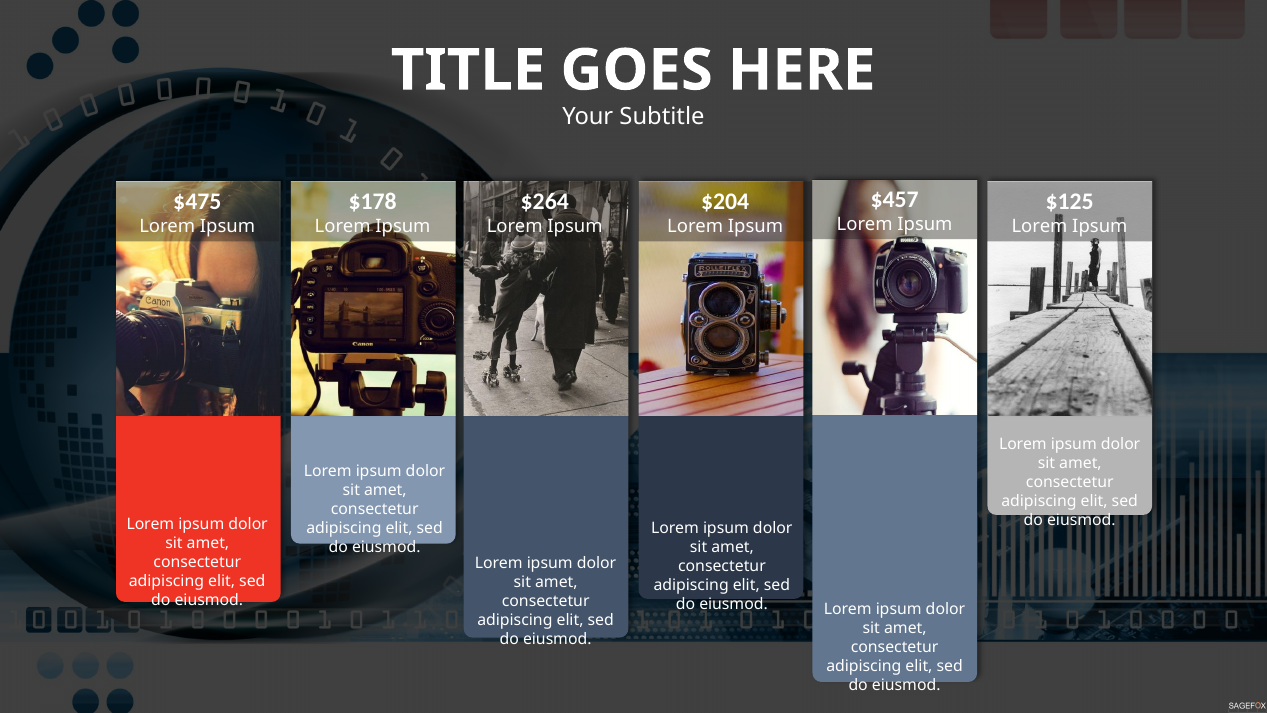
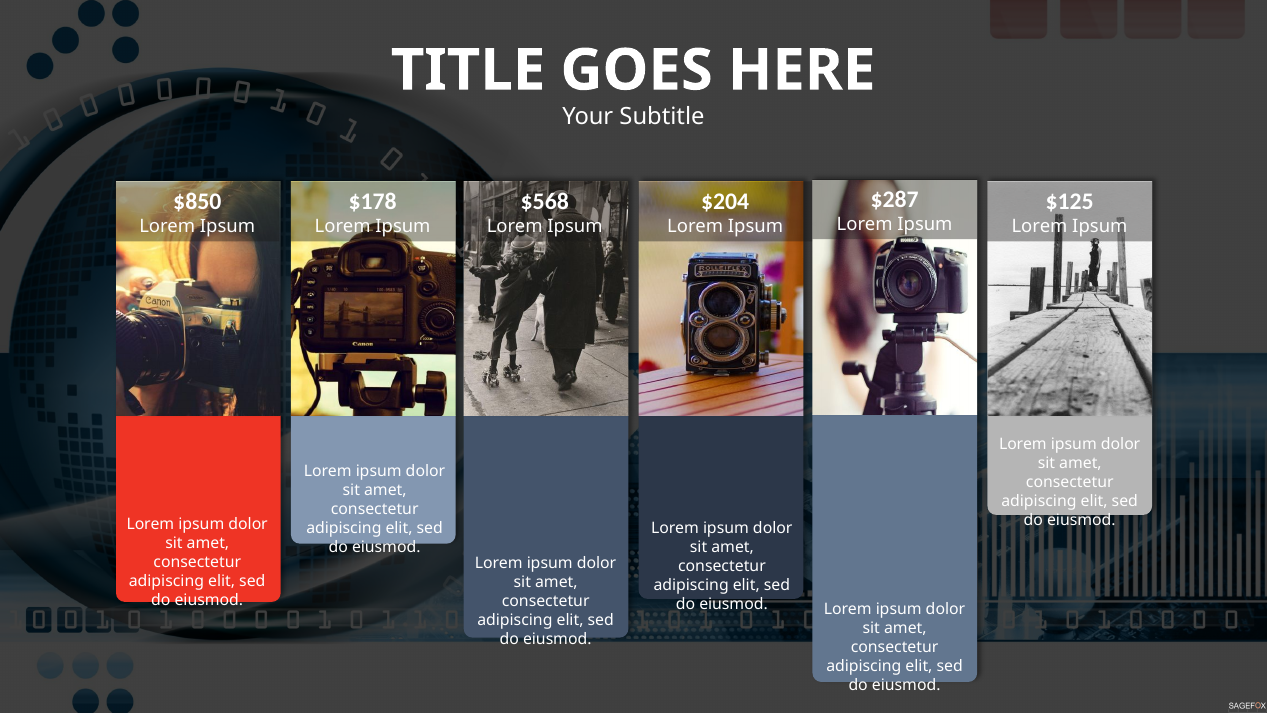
$457: $457 -> $287 (895, 200)
$475: $475 -> $850 (197, 202)
$264: $264 -> $568 (545, 202)
